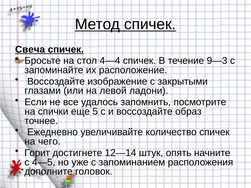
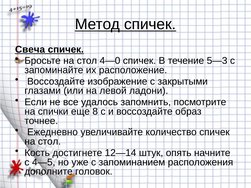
4—4: 4—4 -> 4—0 (110, 61)
9—3: 9—3 -> 5—3 (217, 61)
5: 5 -> 8 (95, 112)
чего: чего -> стол (49, 142)
Горит: Горит -> Кость (37, 153)
